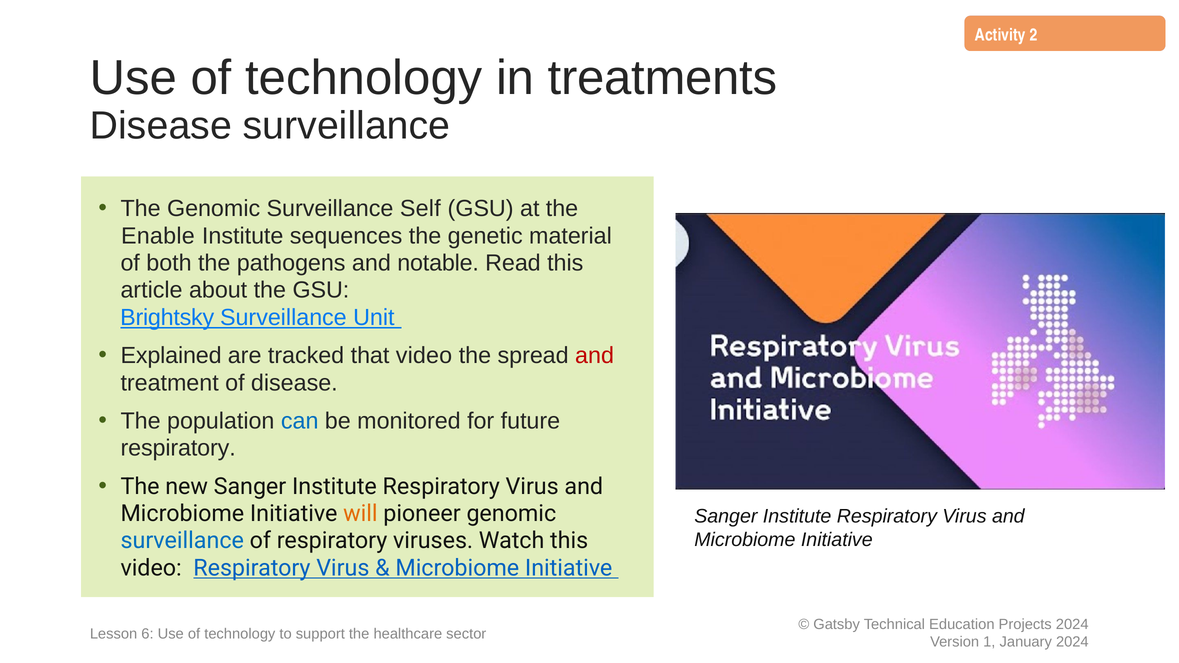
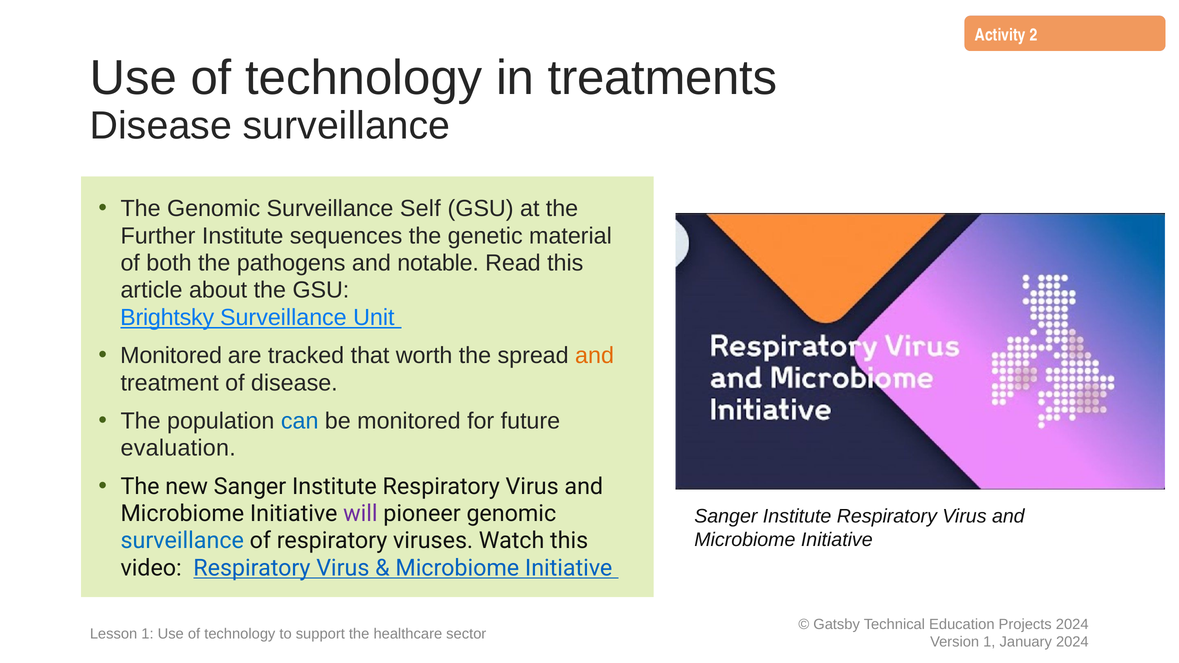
Enable: Enable -> Further (158, 236)
Explained: Explained -> Monitored (171, 356)
that video: video -> worth (424, 356)
and colour: red -> orange (595, 356)
respiratory: respiratory -> evaluation (175, 448)
will colour: orange -> purple (360, 514)
Lesson 6: 6 -> 1 (147, 634)
